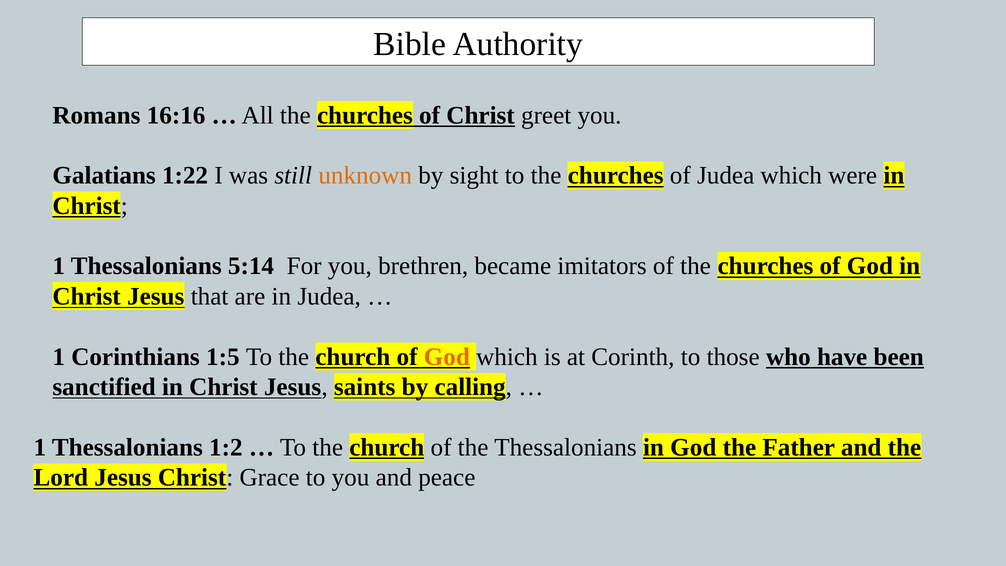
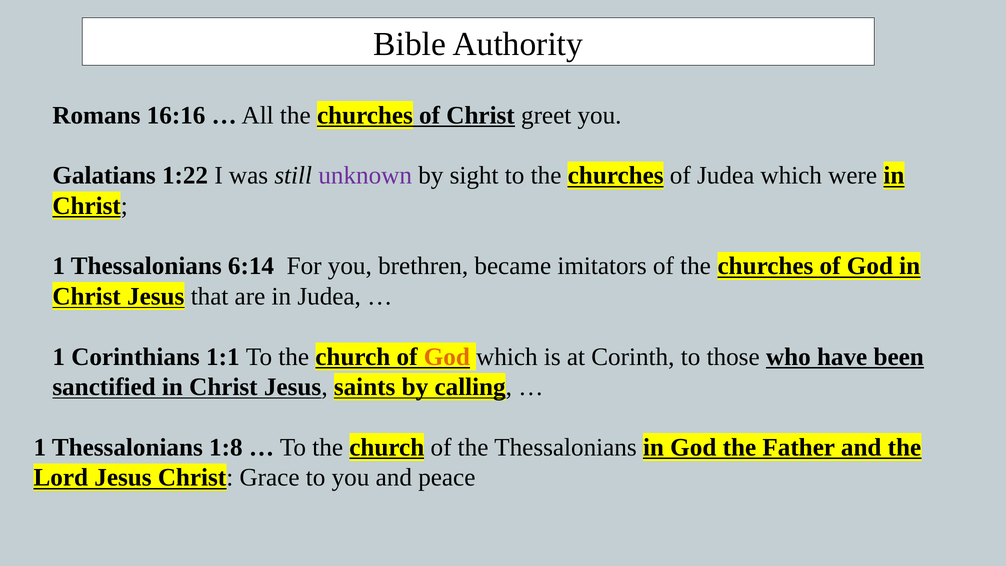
unknown colour: orange -> purple (365, 176)
5:14: 5:14 -> 6:14 (251, 266)
1:5: 1:5 -> 1:1 (223, 357)
1:2: 1:2 -> 1:8 (226, 447)
